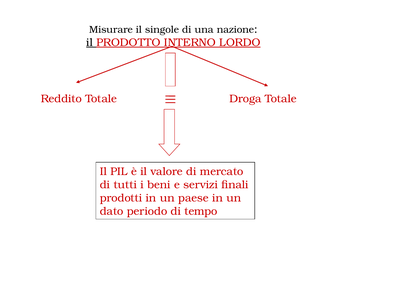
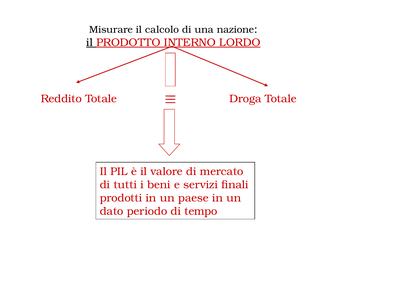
singole: singole -> calcolo (162, 30)
